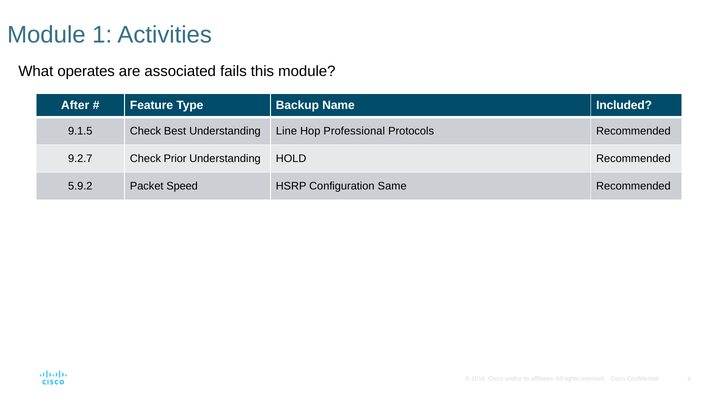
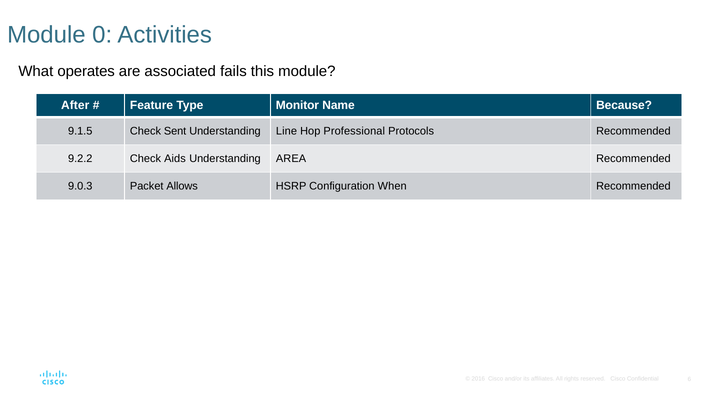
1: 1 -> 0 (102, 35)
Backup: Backup -> Monitor (297, 106)
Included: Included -> Because (624, 106)
Best: Best -> Sent (175, 131)
9.2.7: 9.2.7 -> 9.2.2 (80, 159)
Prior: Prior -> Aids (175, 159)
HOLD: HOLD -> AREA (291, 159)
5.9.2: 5.9.2 -> 9.0.3 (80, 186)
Speed: Speed -> Allows (182, 186)
Same: Same -> When (392, 186)
